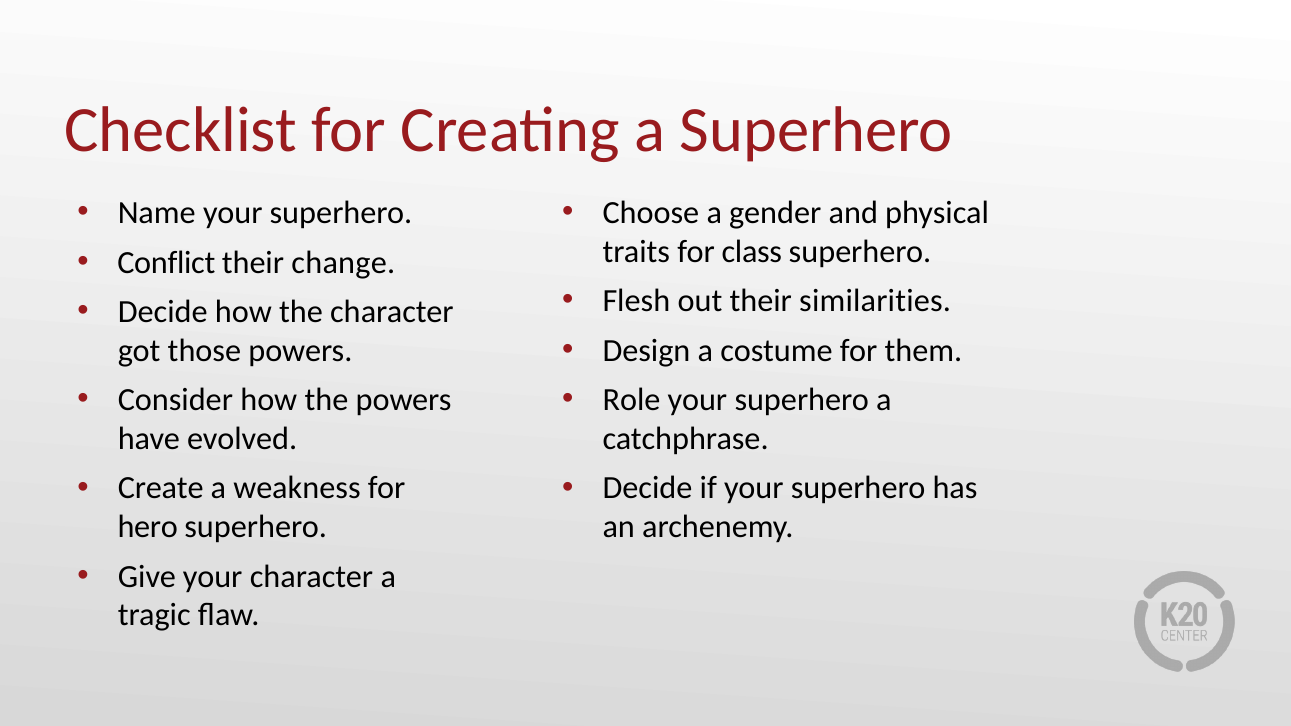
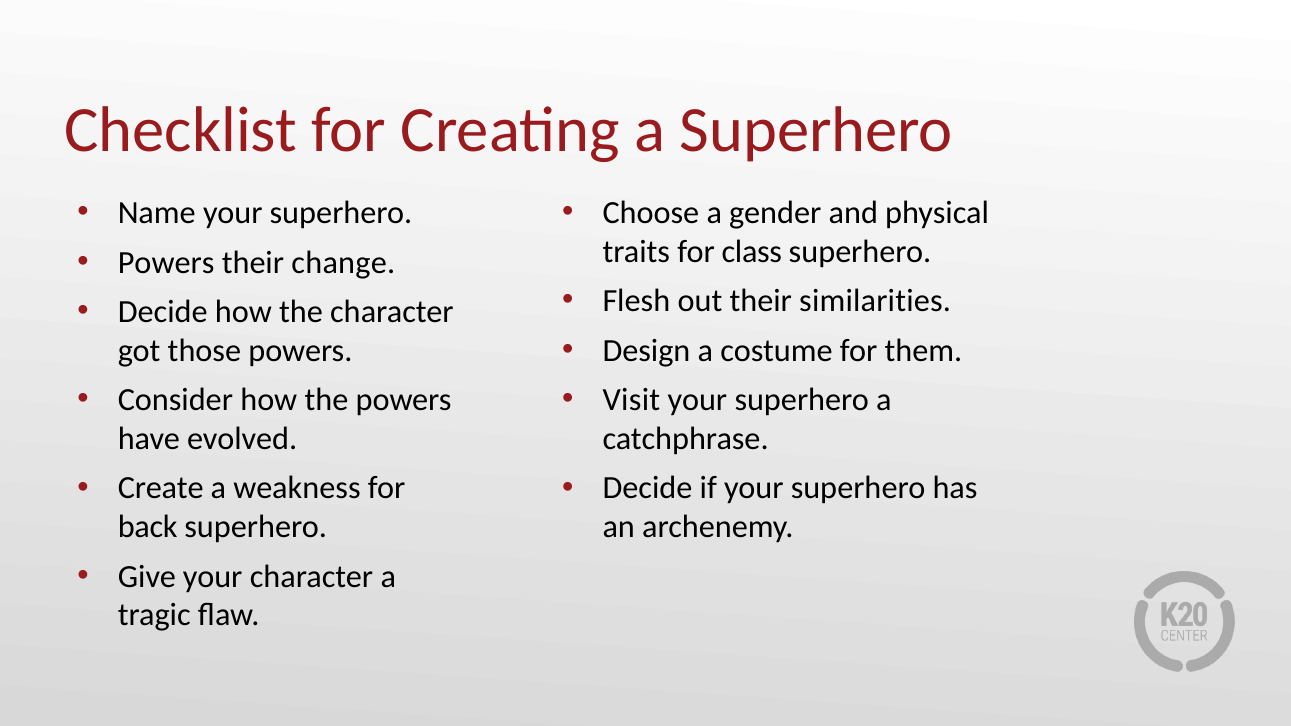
Conflict: Conflict -> Powers (166, 262)
Role: Role -> Visit (631, 400)
hero: hero -> back (148, 527)
